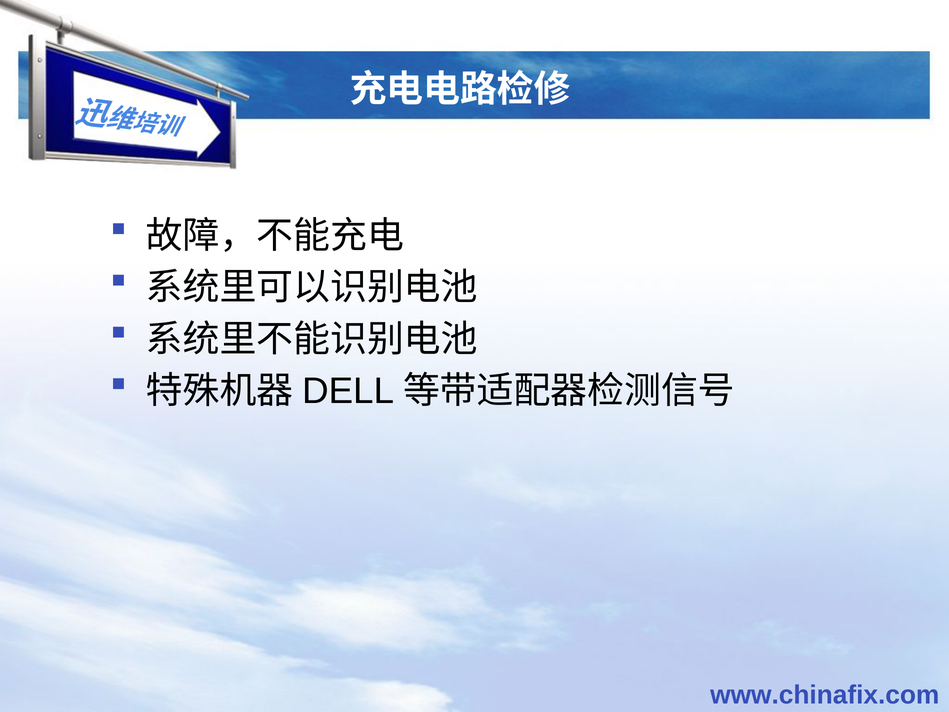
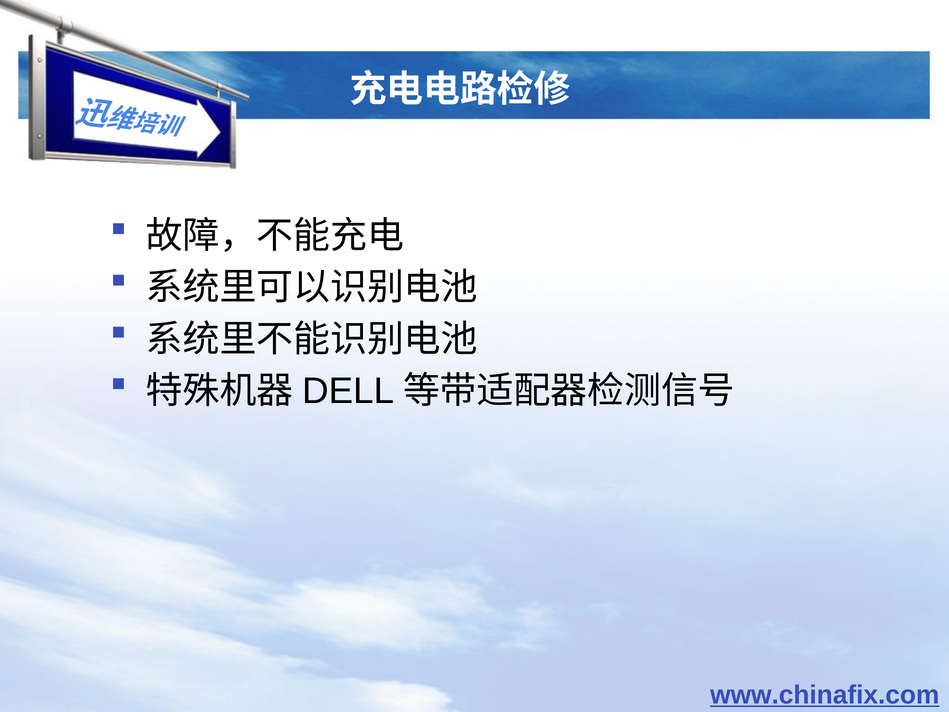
www.chinafix.com underline: none -> present (825, 695)
